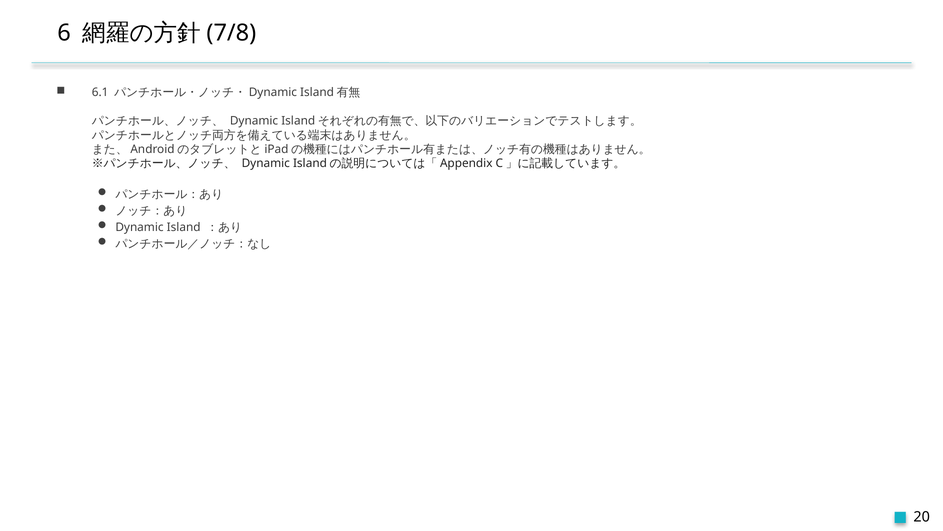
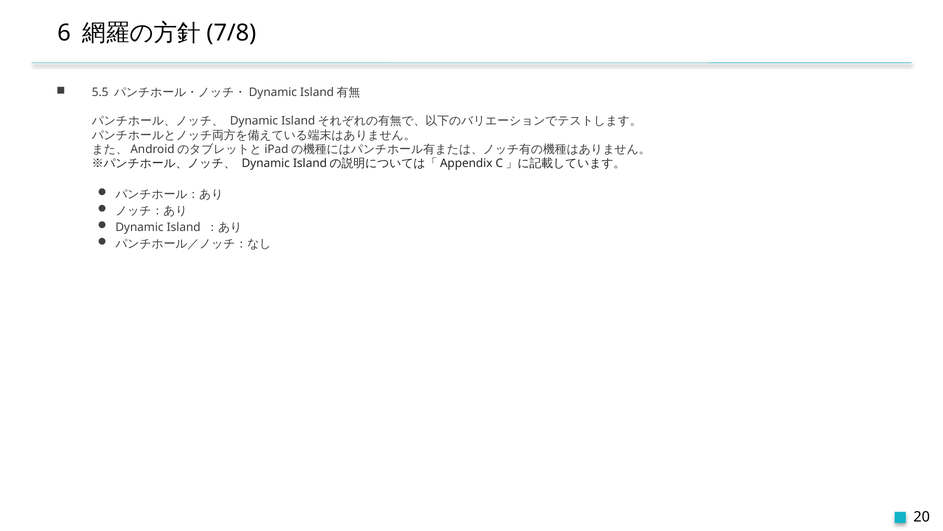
6.1: 6.1 -> 5.5 (100, 92)
